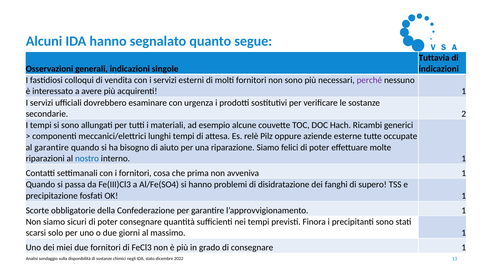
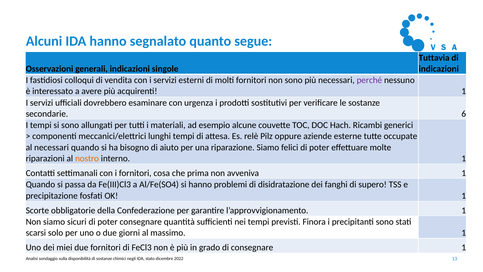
2: 2 -> 6 (464, 114)
al garantire: garantire -> necessari (52, 147)
nostro colour: blue -> orange (87, 158)
